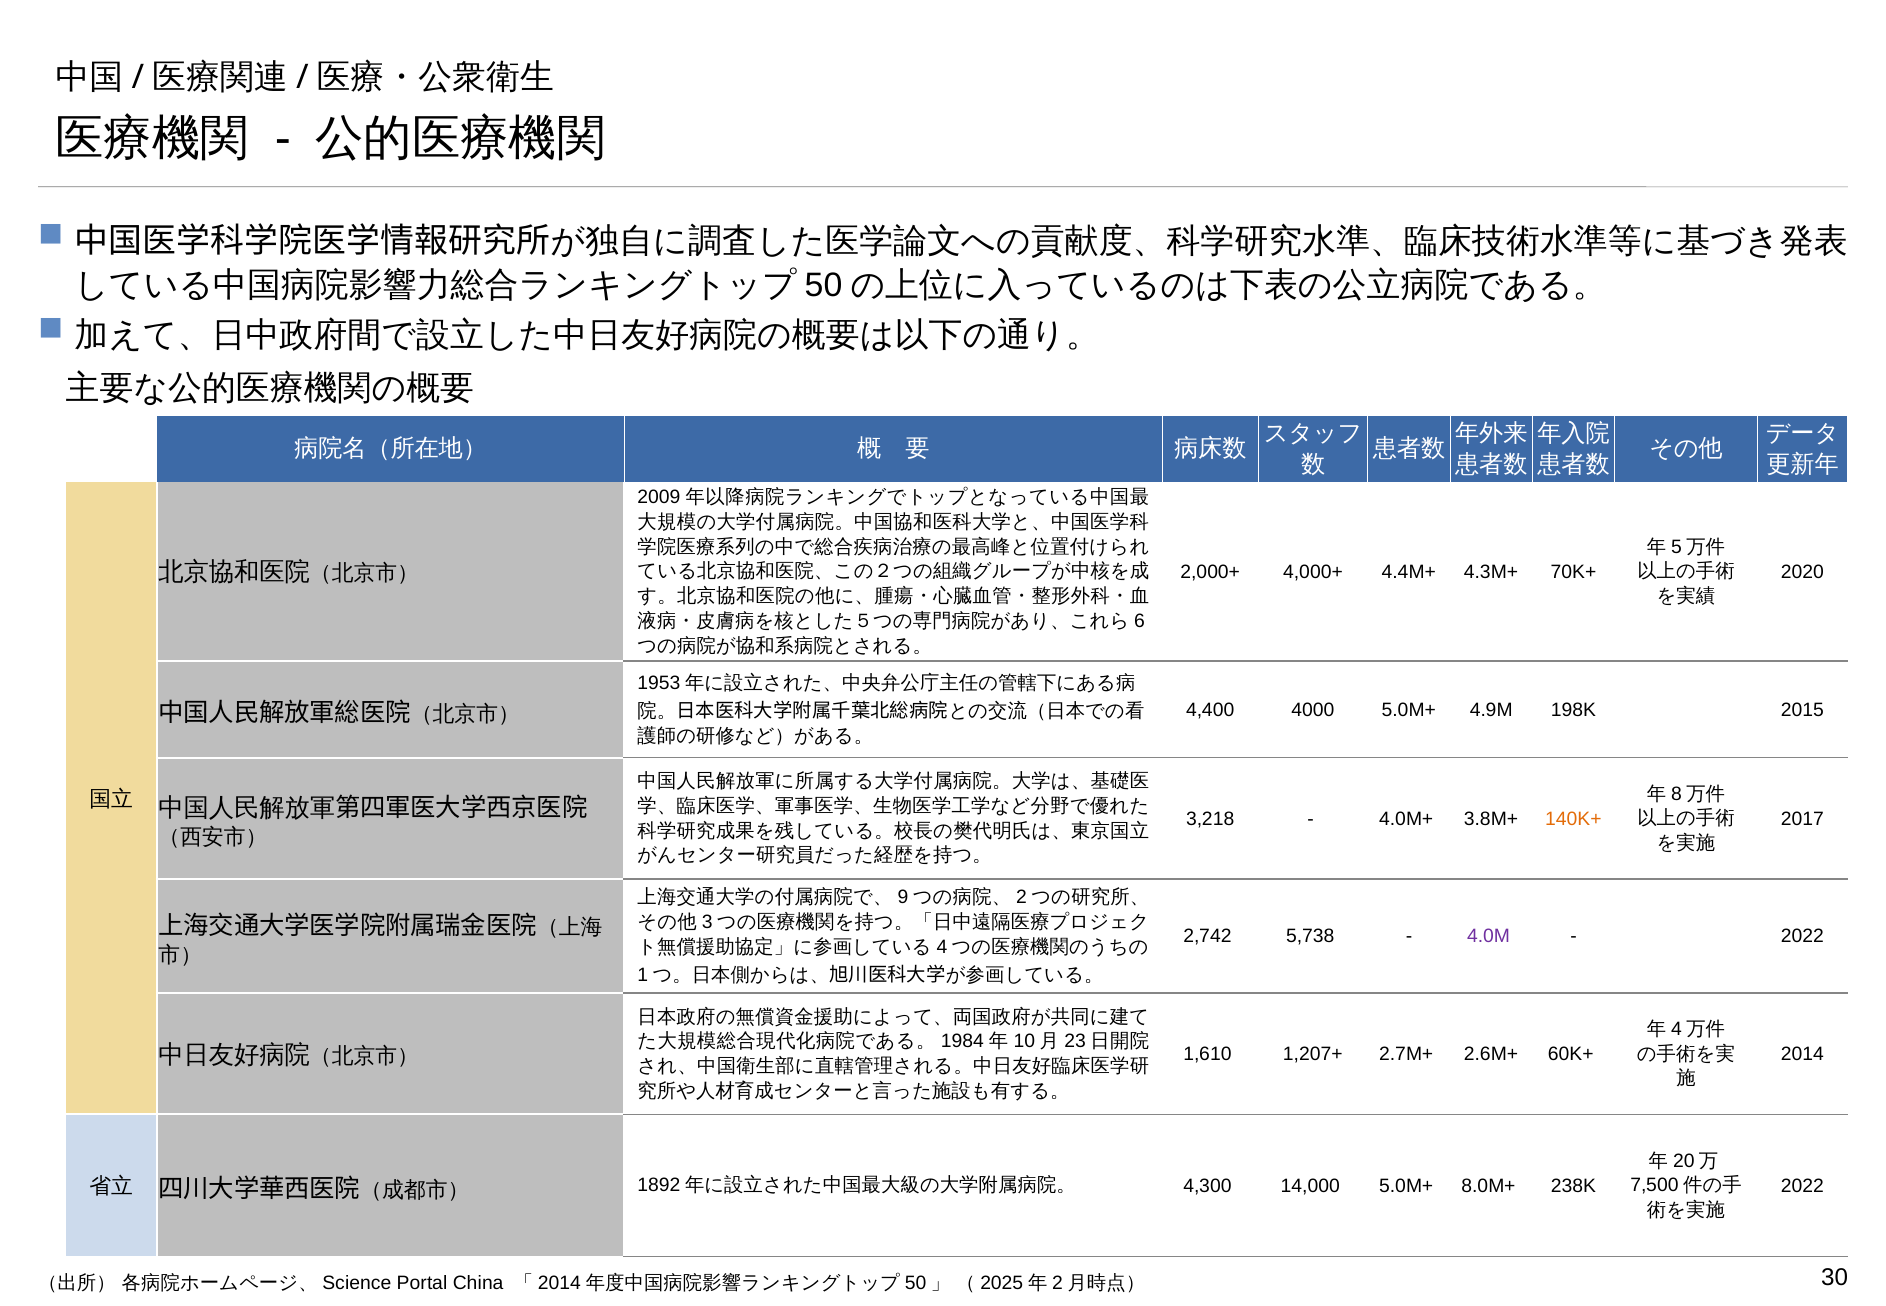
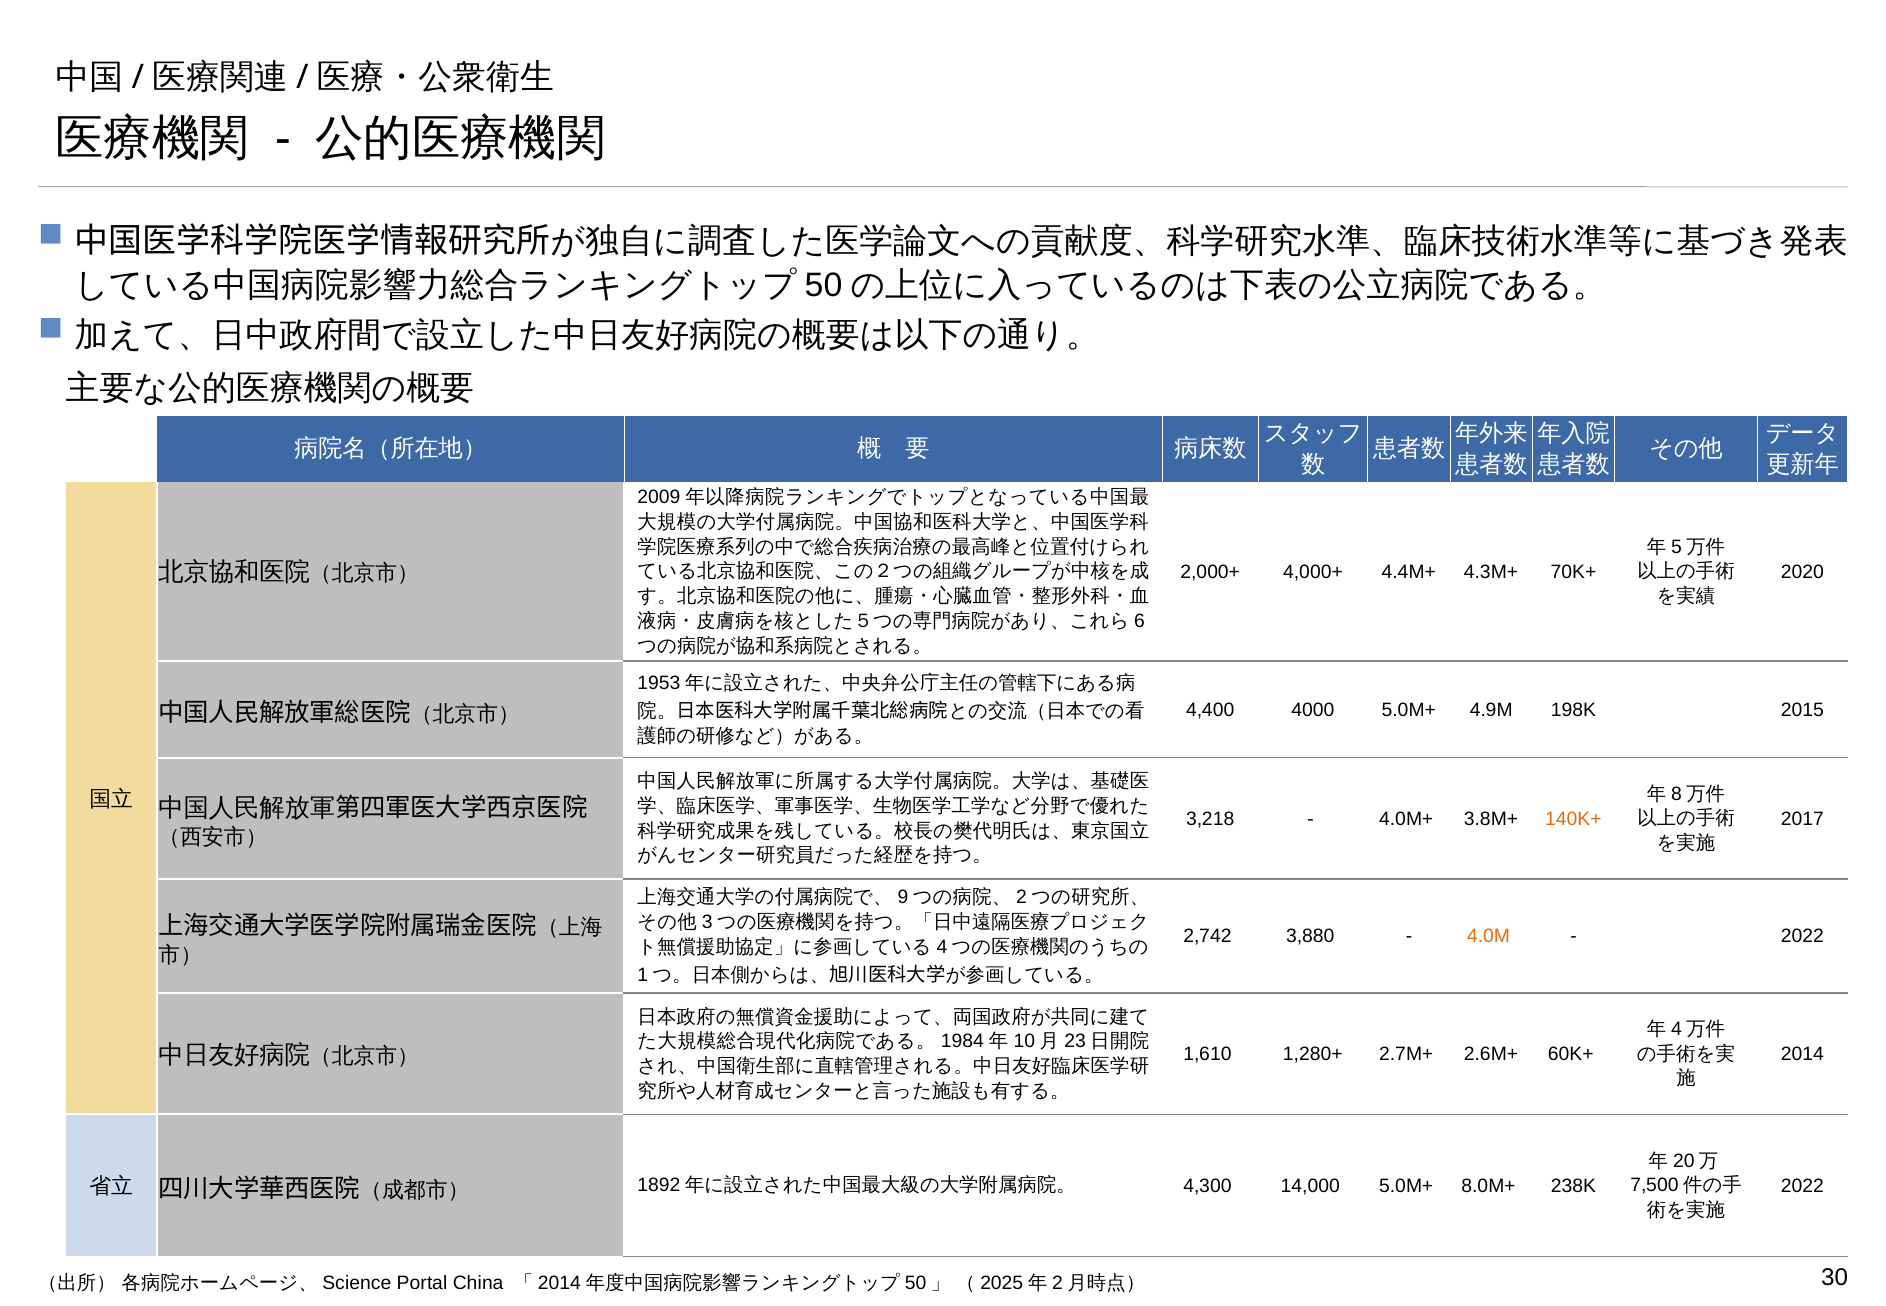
5,738: 5,738 -> 3,880 (1310, 936)
4.0M colour: purple -> orange (1489, 936)
1,207+: 1,207+ -> 1,280+ (1313, 1054)
